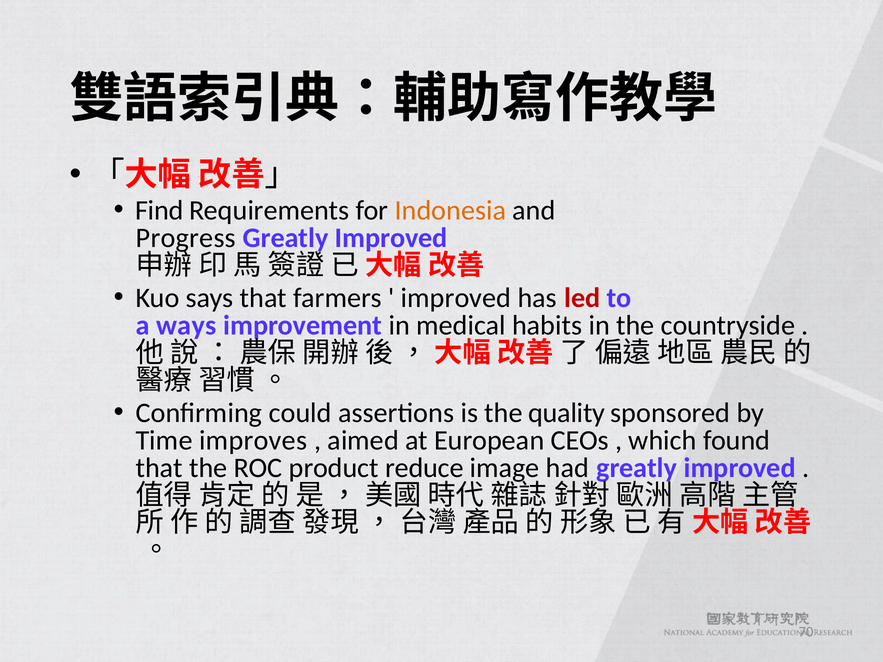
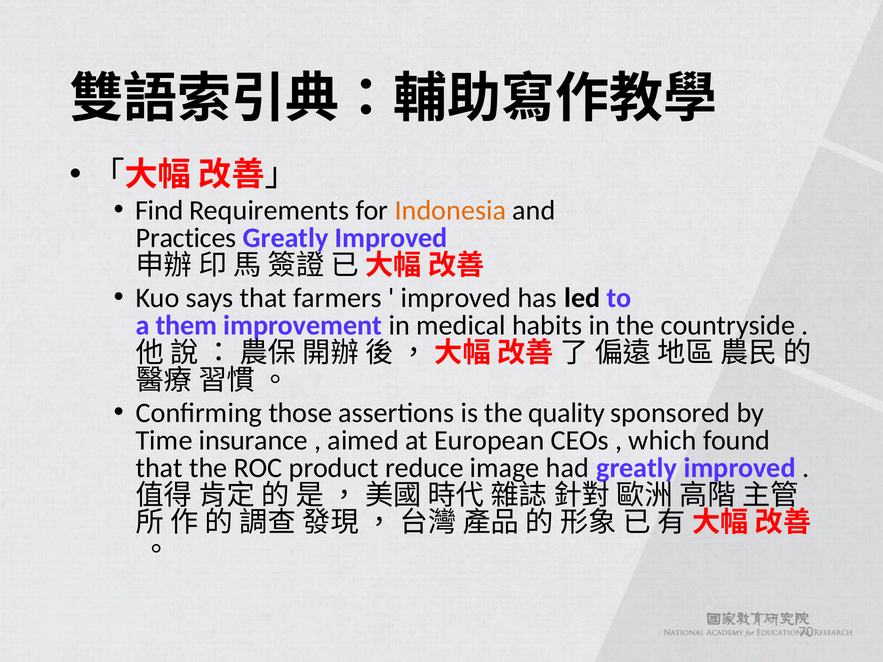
Progress: Progress -> Practices (186, 238)
led colour: red -> black (582, 298)
ways: ways -> them (186, 326)
could: could -> those (300, 413)
improves: improves -> insurance (253, 441)
